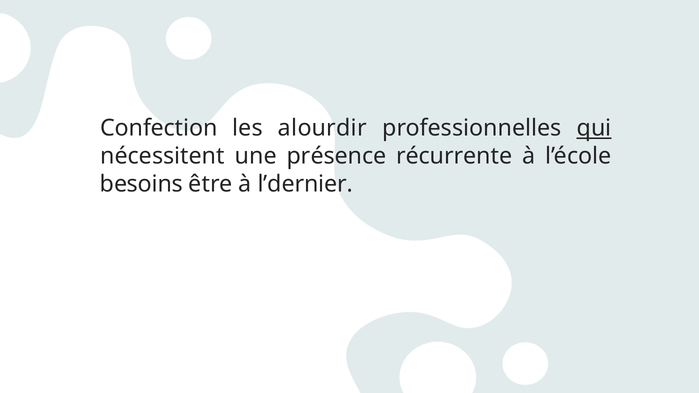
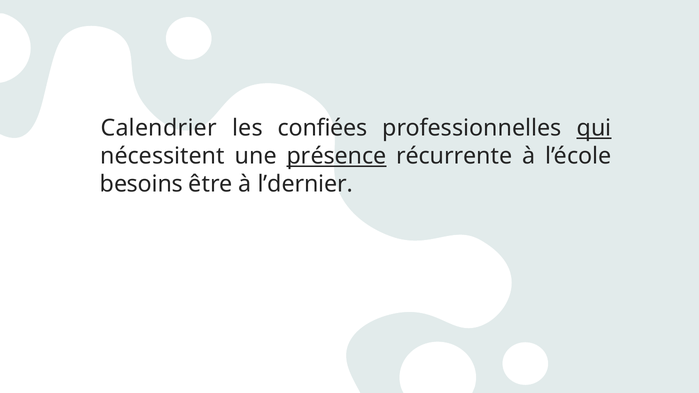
Confection: Confection -> Calendrier (159, 128)
alourdir: alourdir -> confiées (323, 128)
présence underline: none -> present (337, 156)
